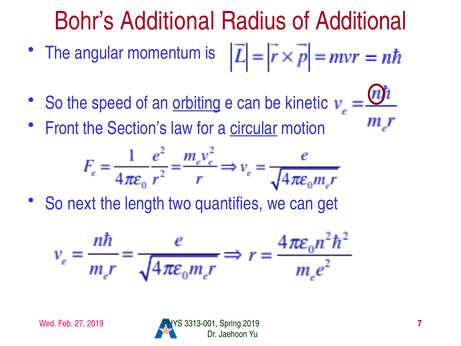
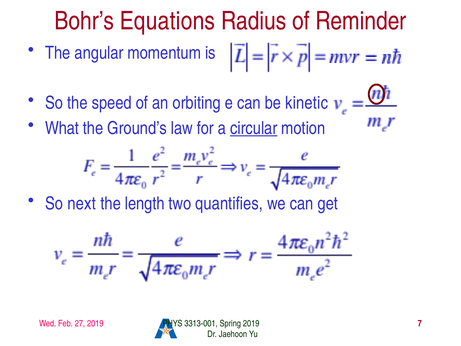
Bohr’s Additional: Additional -> Equations (167, 21)
of Additional: Additional -> Reminder (361, 21)
orbiting underline: present -> none (197, 103)
Front: Front -> What (62, 128)
Section’s: Section’s -> Ground’s (137, 128)
